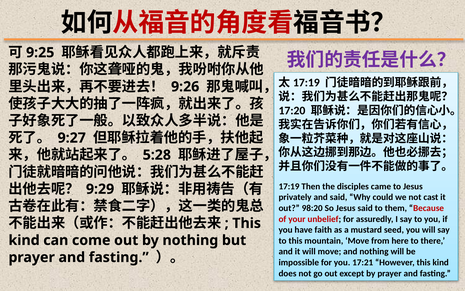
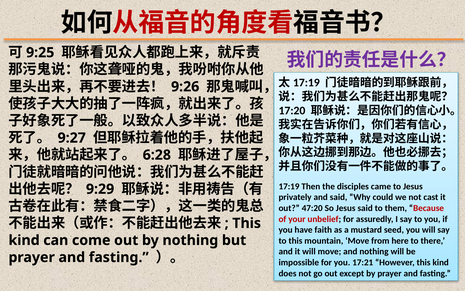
5:28: 5:28 -> 6:28 (157, 155)
98:20: 98:20 -> 47:20 (312, 208)
